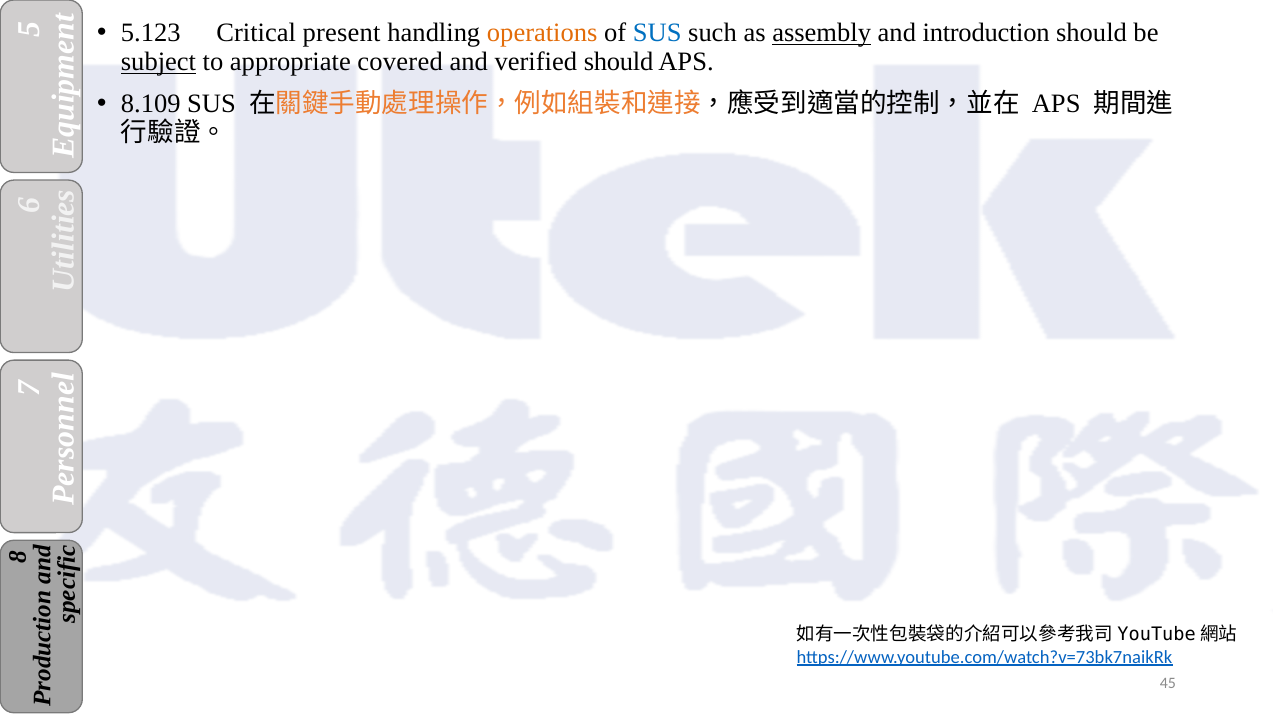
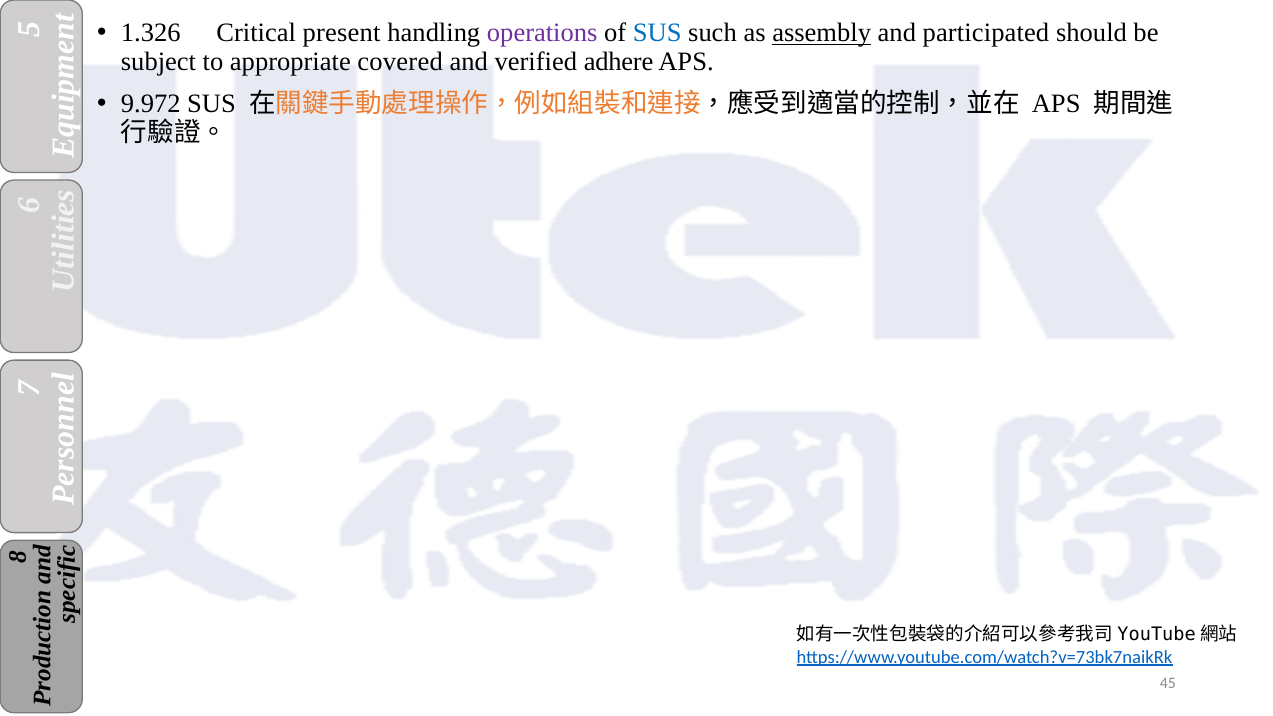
5.123: 5.123 -> 1.326 (151, 33)
operations colour: orange -> purple (542, 33)
introduction: introduction -> participated (986, 33)
subject underline: present -> none (158, 62)
verified should: should -> adhere (619, 62)
8.109: 8.109 -> 9.972 (151, 104)
